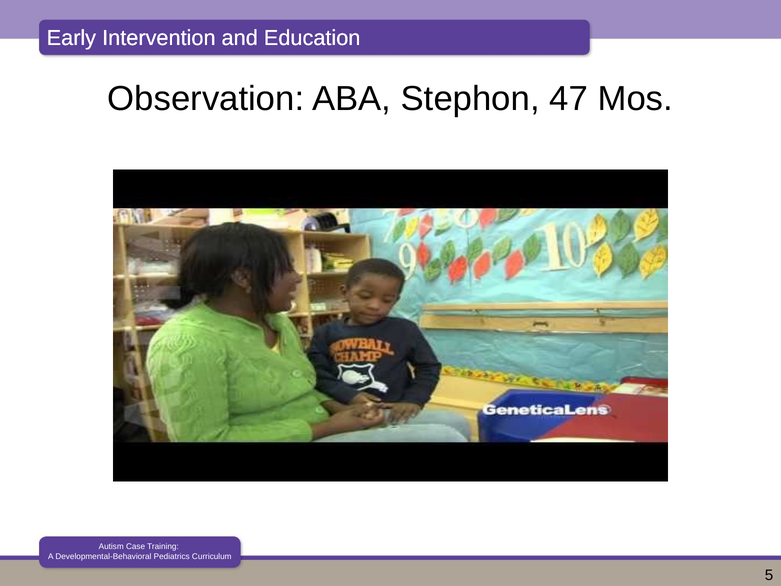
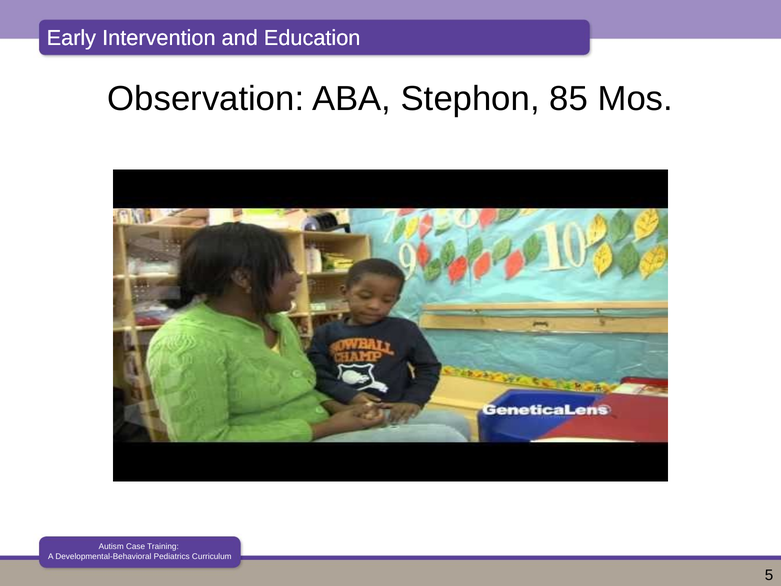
47: 47 -> 85 (569, 99)
